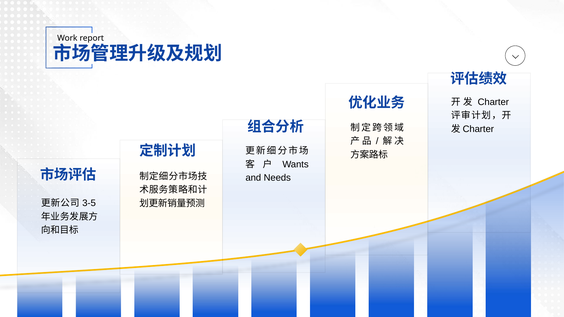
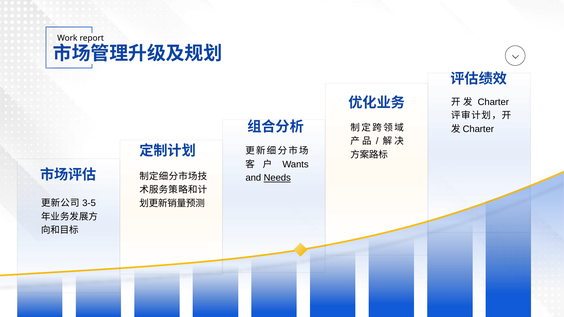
Needs underline: none -> present (277, 178)
